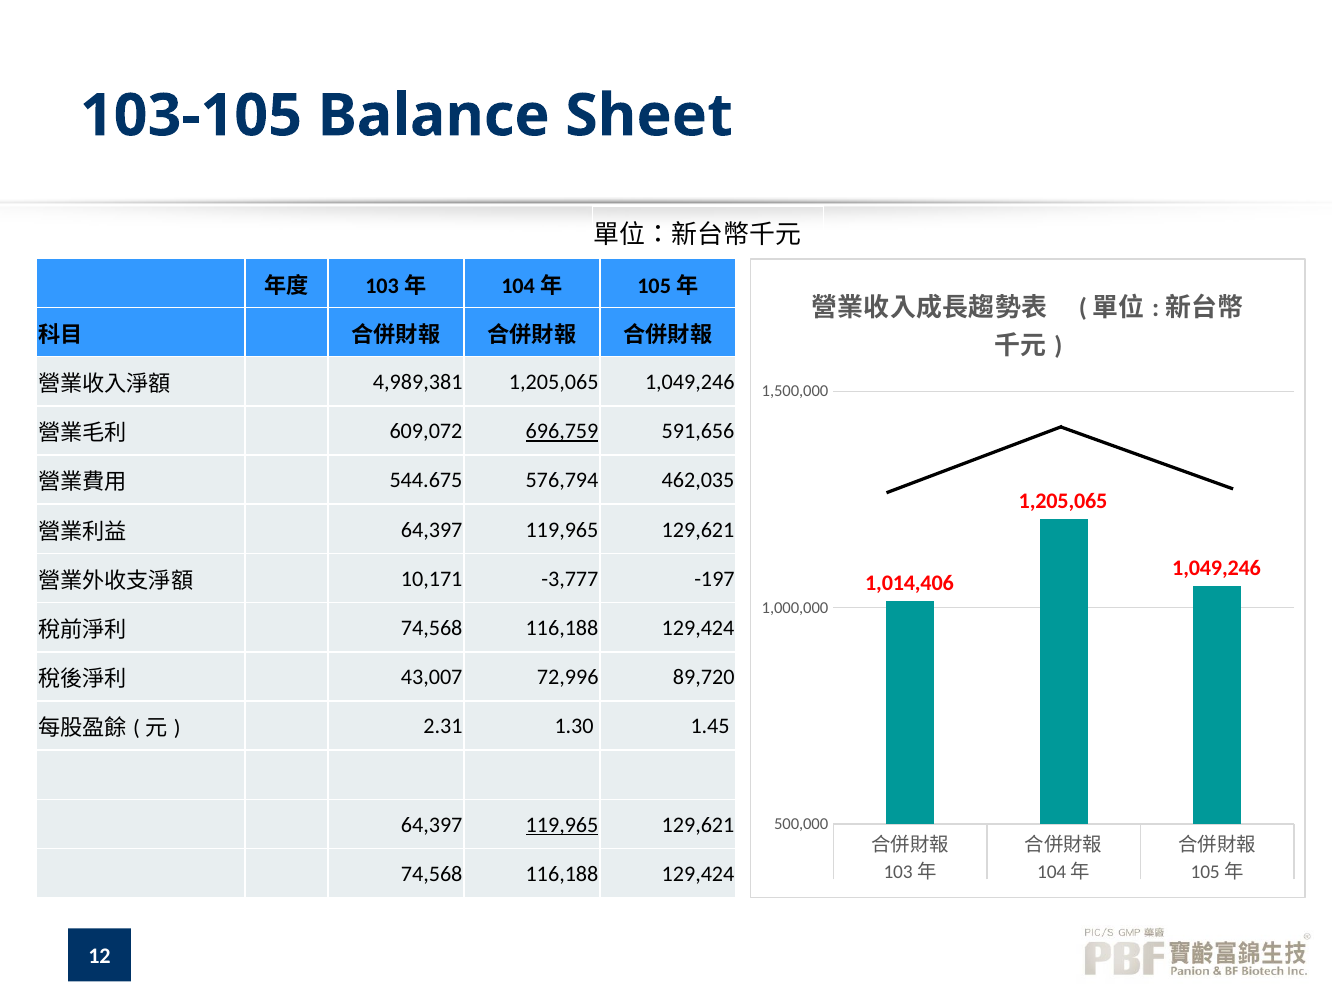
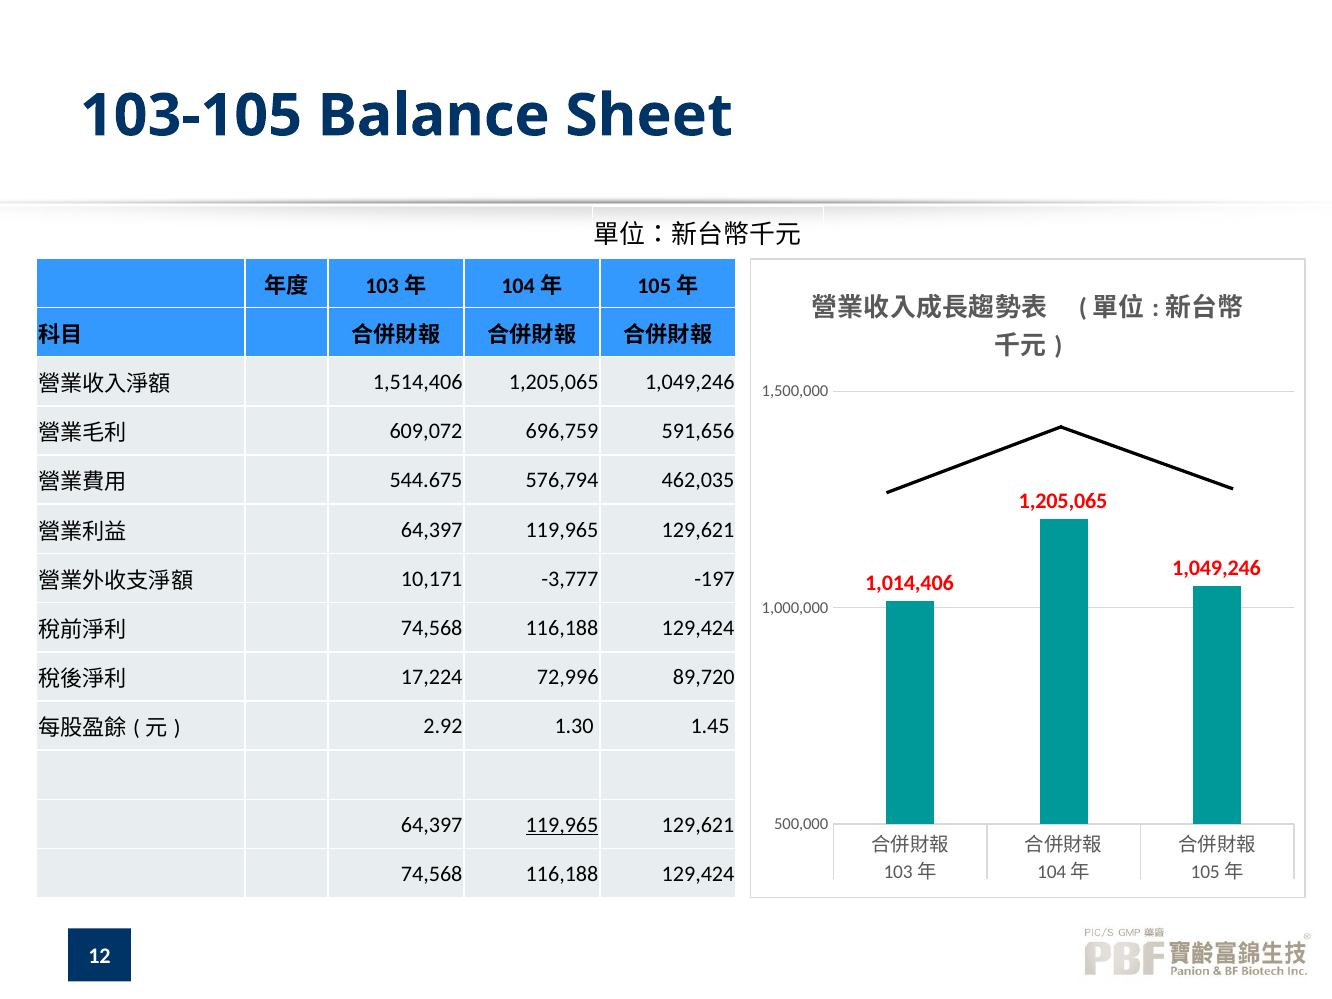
4,989,381: 4,989,381 -> 1,514,406 (418, 382)
696,759 underline: present -> none (562, 431)
43,007: 43,007 -> 17,224 (432, 677)
2.31: 2.31 -> 2.92 (443, 726)
